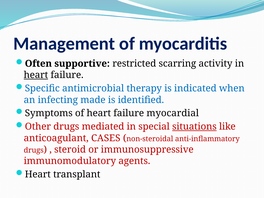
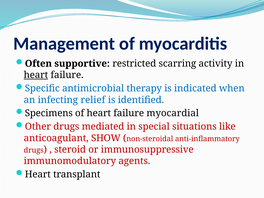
made: made -> relief (93, 100)
Symptoms: Symptoms -> Specimens (49, 113)
situations underline: present -> none (194, 127)
CASES: CASES -> SHOW (106, 138)
